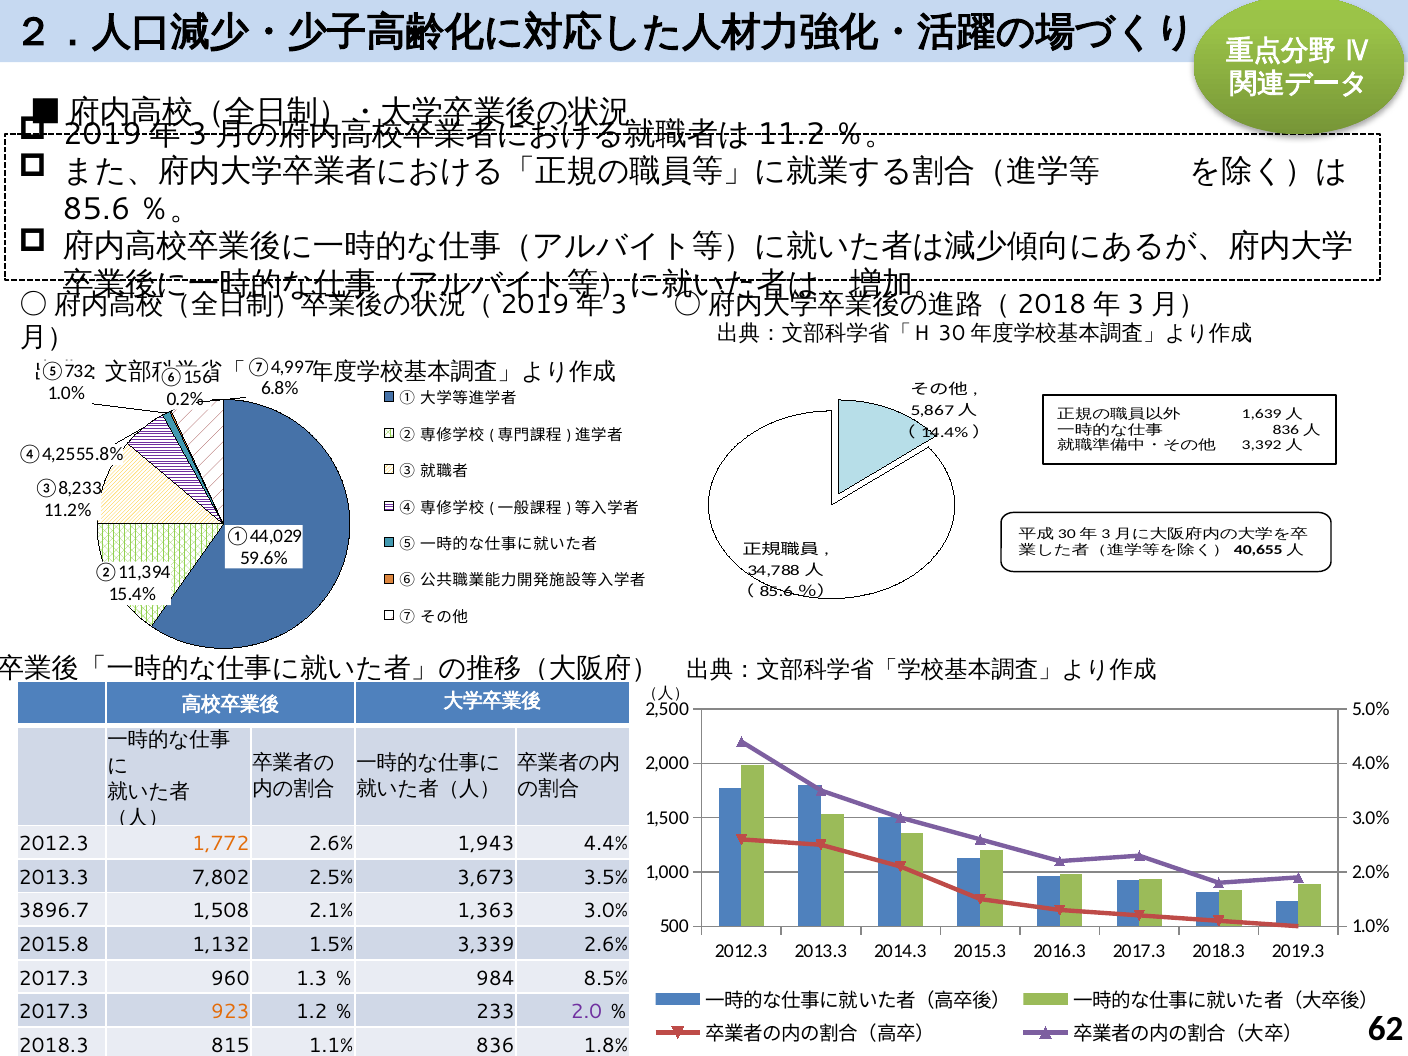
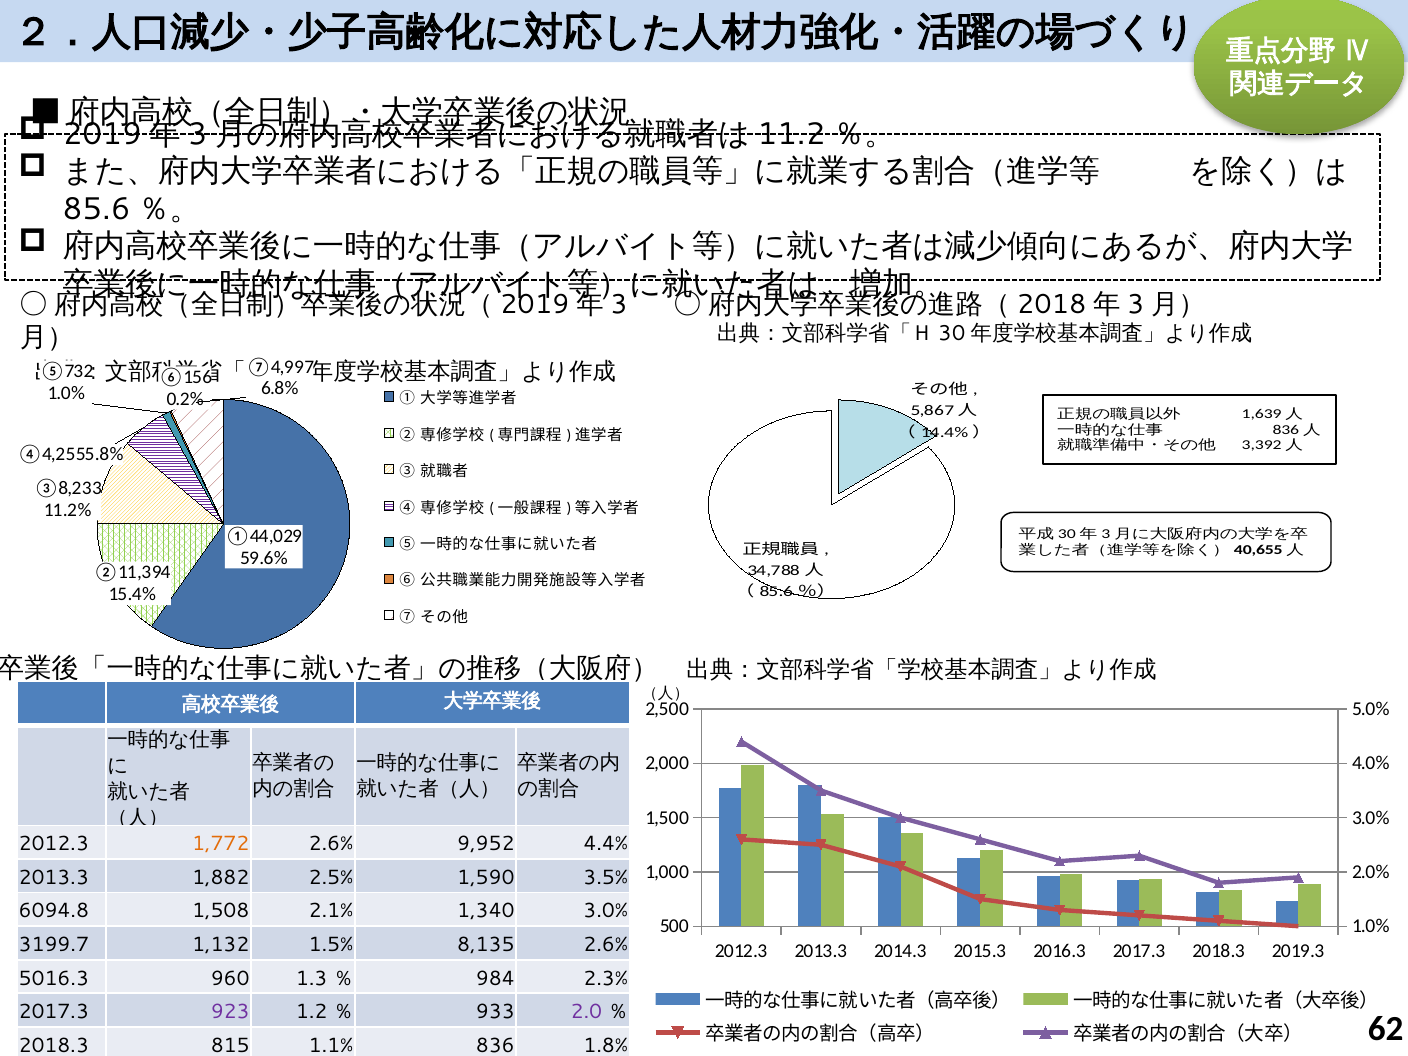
1,943: 1,943 -> 9,952 (486, 844)
7,802: 7,802 -> 1,882 (221, 878)
3,673: 3,673 -> 1,590 (486, 878)
3896.7: 3896.7 -> 6094.8 (54, 911)
1,363: 1,363 -> 1,340 (486, 911)
2015.8: 2015.8 -> 3199.7 (54, 945)
3,339: 3,339 -> 8,135 (486, 945)
2017.3: 2017.3 -> 5016.3 (54, 978)
8.5%: 8.5% -> 2.3% (606, 978)
923 colour: orange -> purple (230, 1012)
233: 233 -> 933 (495, 1012)
